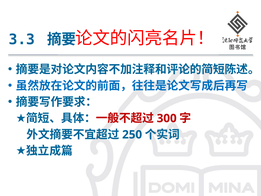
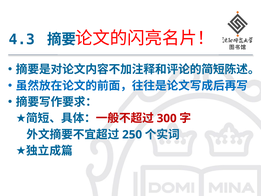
3.3: 3.3 -> 4.3 (22, 39)
